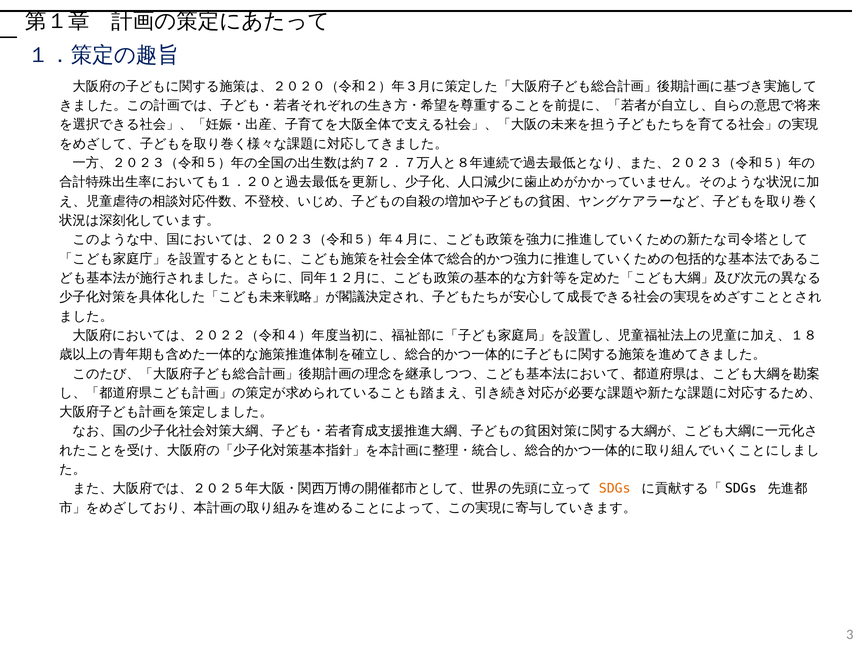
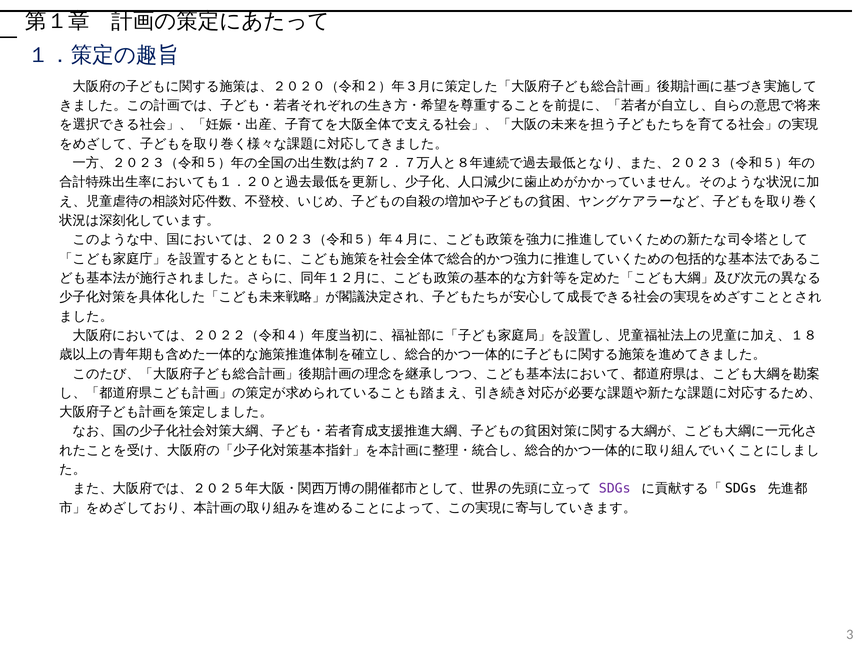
SDGs colour: orange -> purple (615, 488)
